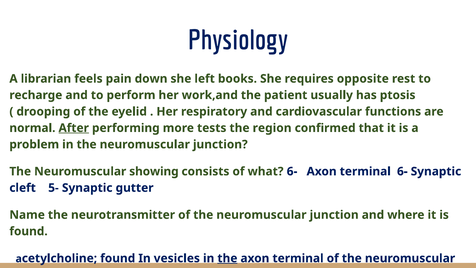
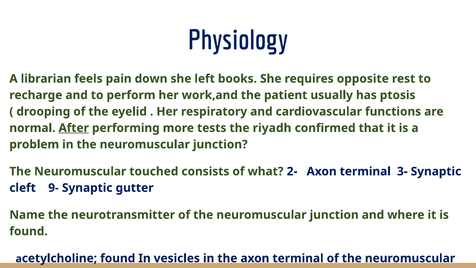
region: region -> riyadh (272, 128)
showing: showing -> touched (154, 171)
what 6-: 6- -> 2- (292, 171)
terminal 6-: 6- -> 3- (402, 171)
5-: 5- -> 9- (54, 188)
the underline: present -> none (227, 258)
